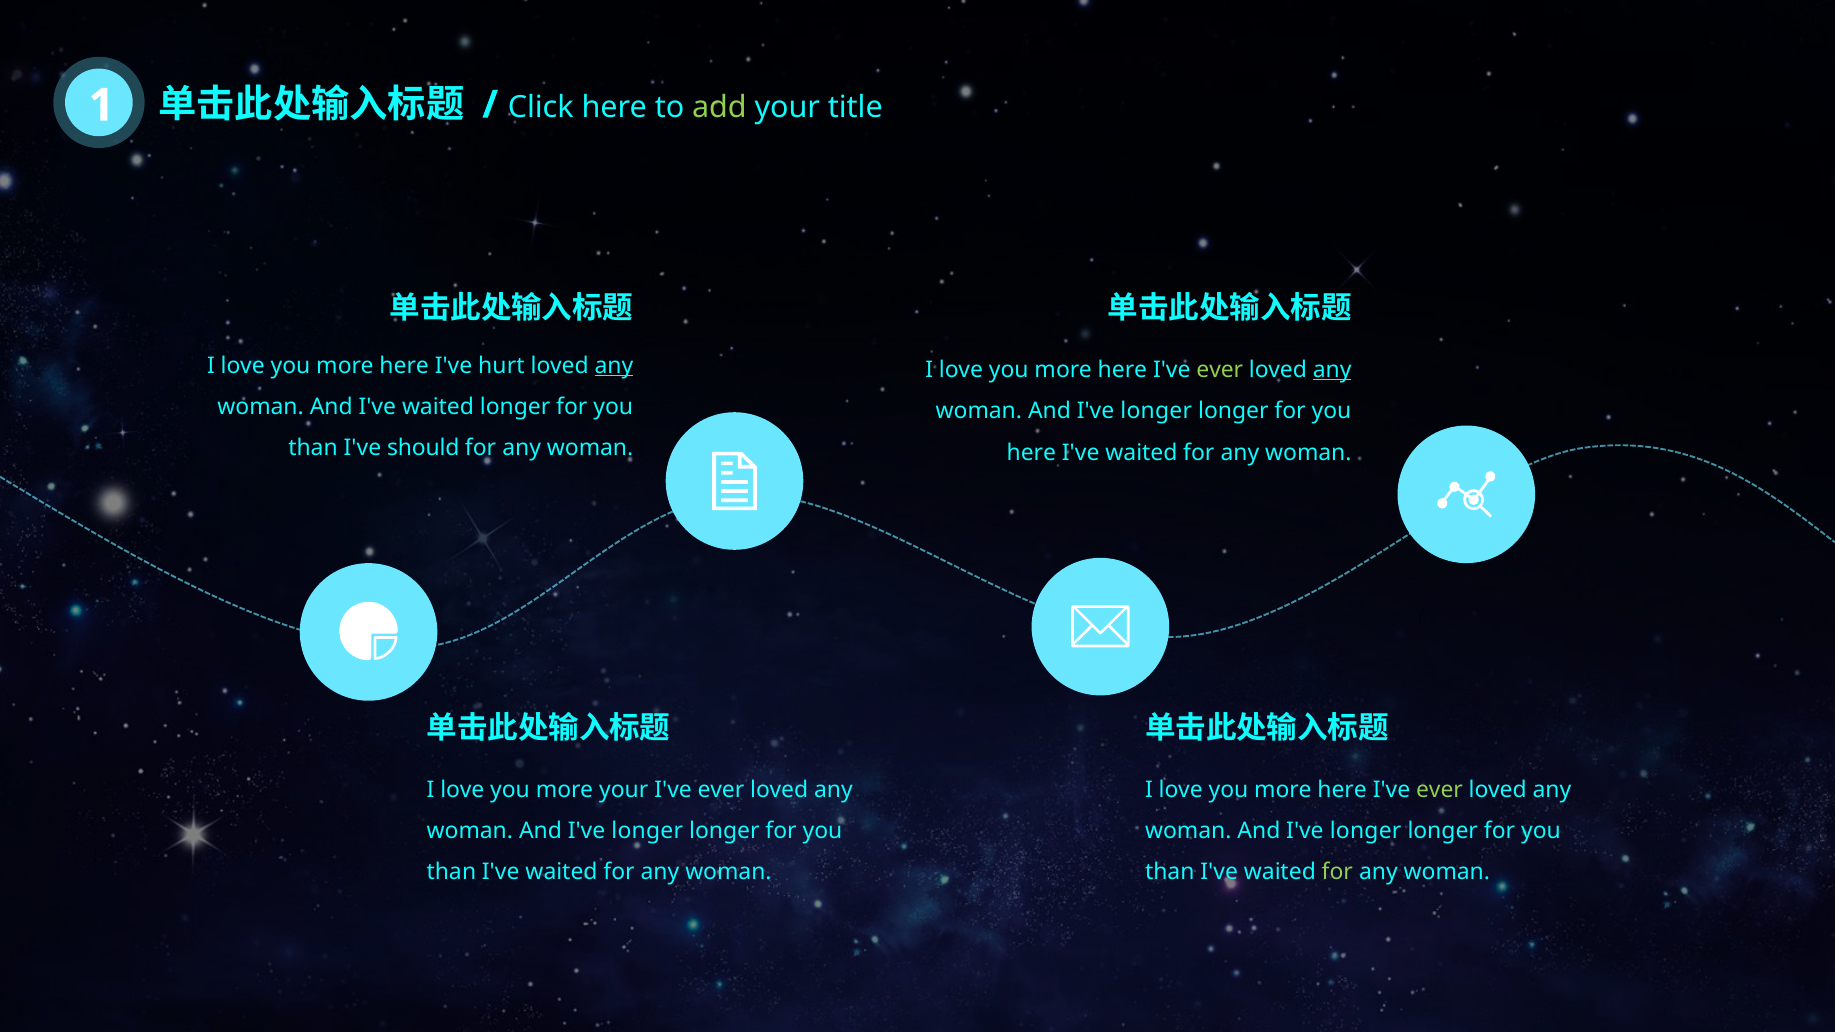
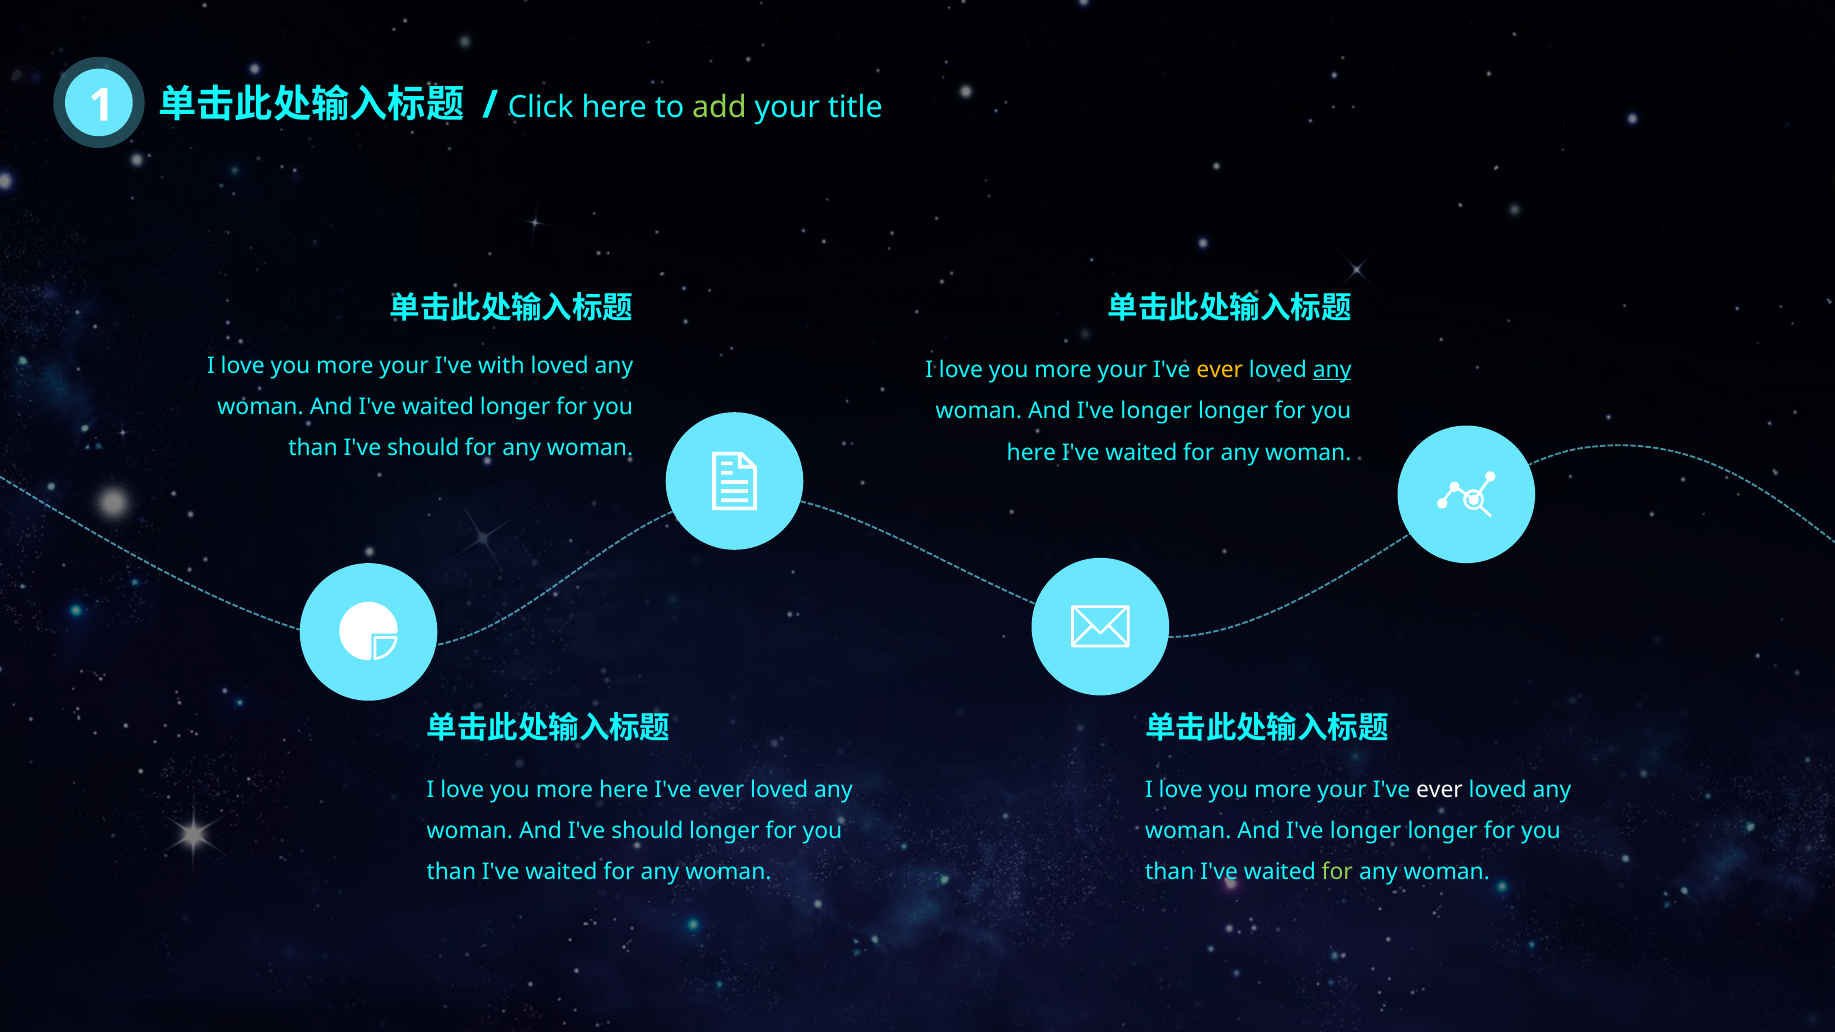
here: here -> your (404, 366)
hurt: hurt -> with (501, 366)
any underline: present -> none (614, 366)
here: here -> your (1122, 370)
ever colour: light green -> yellow (1220, 370)
more your: your -> here (624, 790)
here: here -> your (1342, 790)
ever colour: light green -> white (1439, 790)
longer: longer -> should (647, 831)
